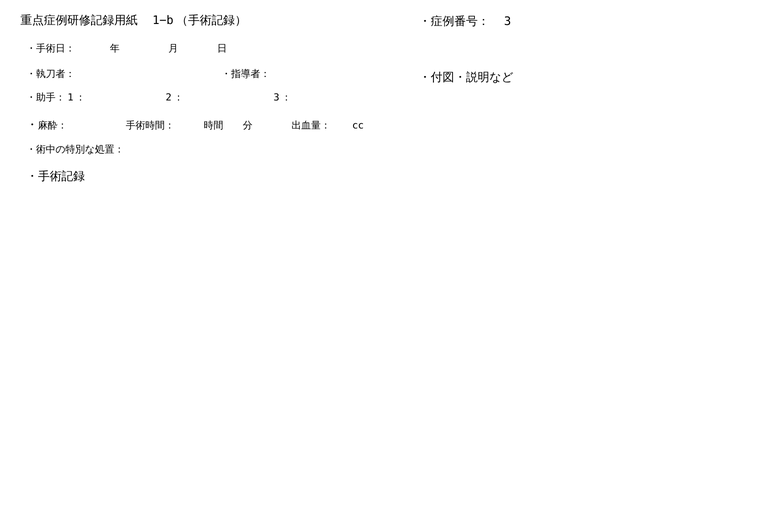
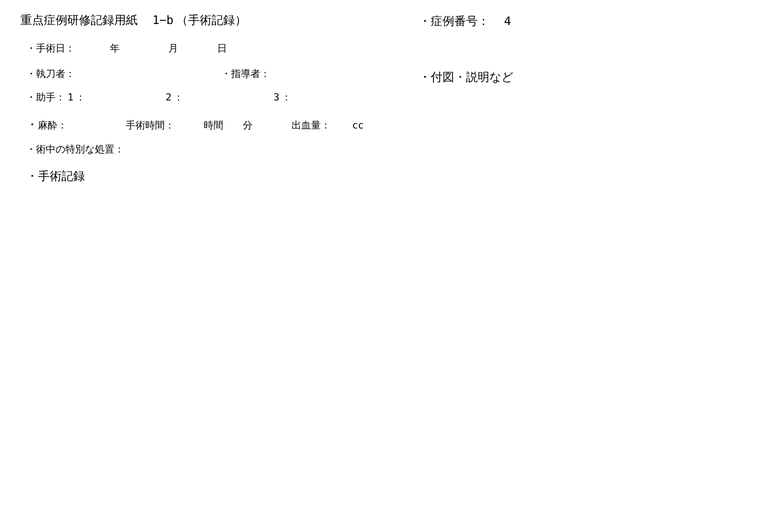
3: 3 -> 4 (508, 21)
